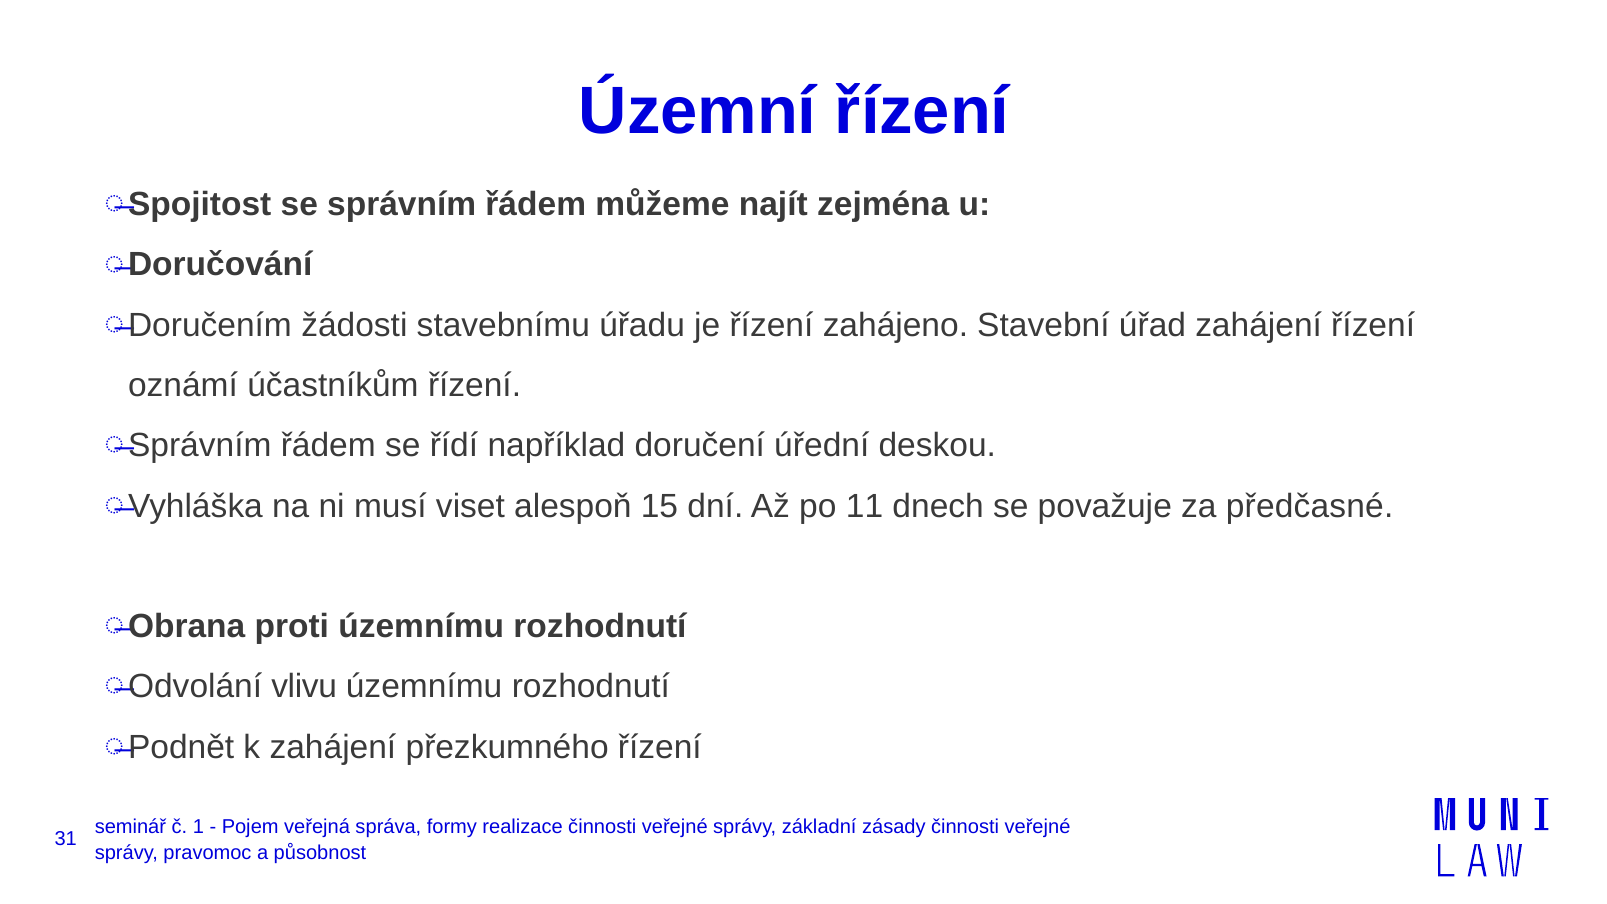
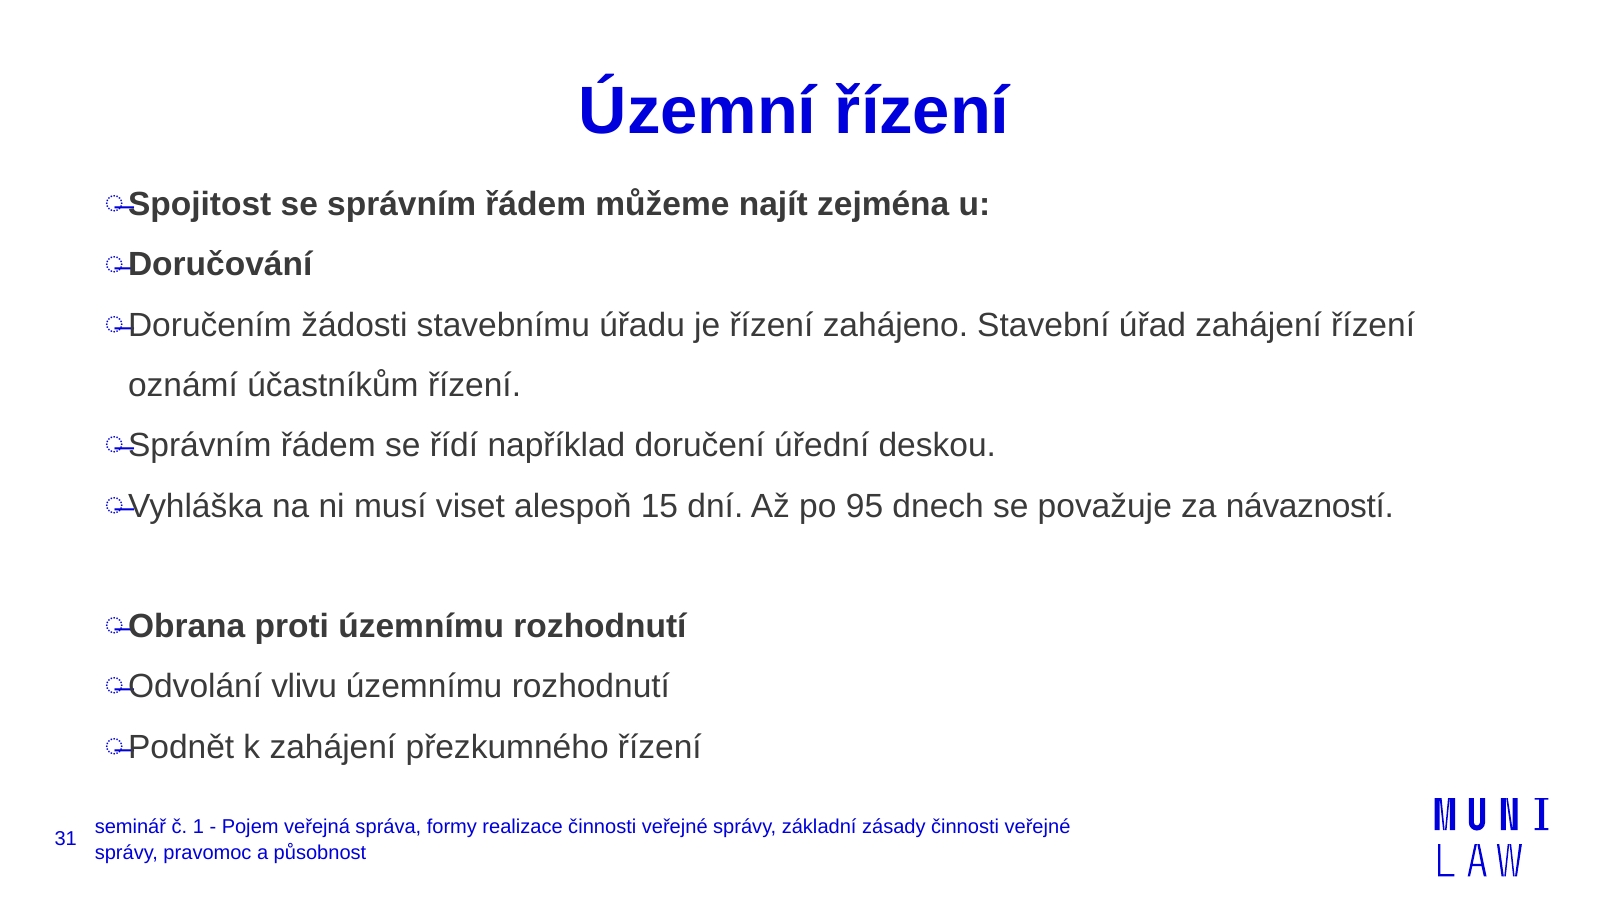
11: 11 -> 95 (865, 506)
předčasné: předčasné -> návazností (1310, 506)
